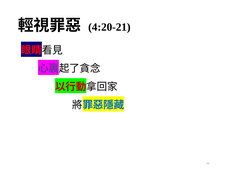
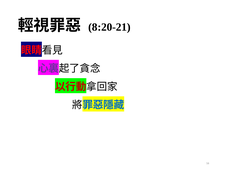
4:20-21: 4:20-21 -> 8:20-21 (109, 27)
